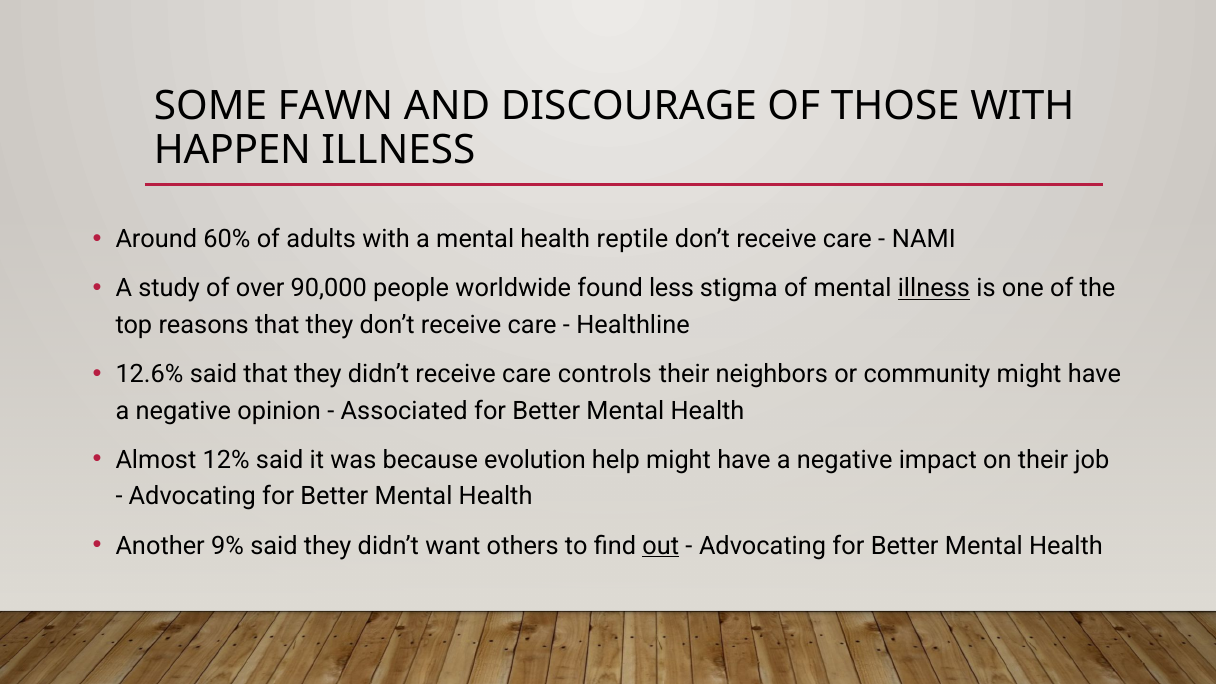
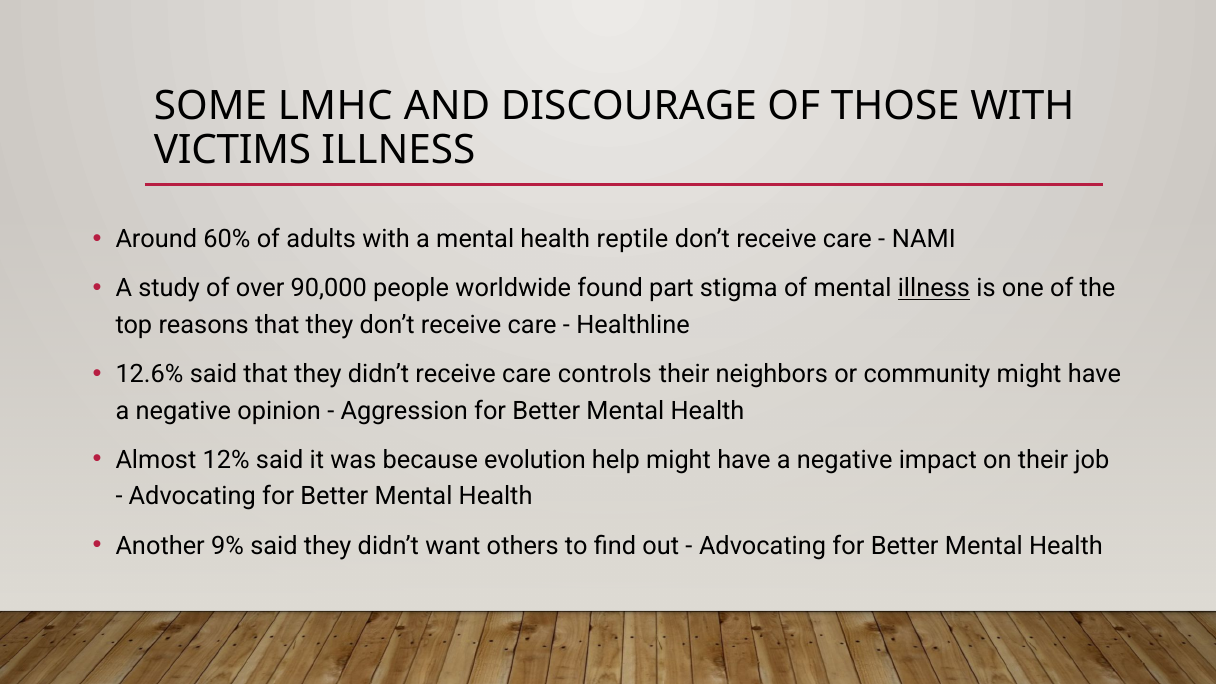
FAWN: FAWN -> LMHC (335, 106)
HAPPEN: HAPPEN -> VICTIMS (232, 150)
less: less -> part (671, 289)
Associated: Associated -> Aggression (404, 411)
out underline: present -> none (661, 546)
